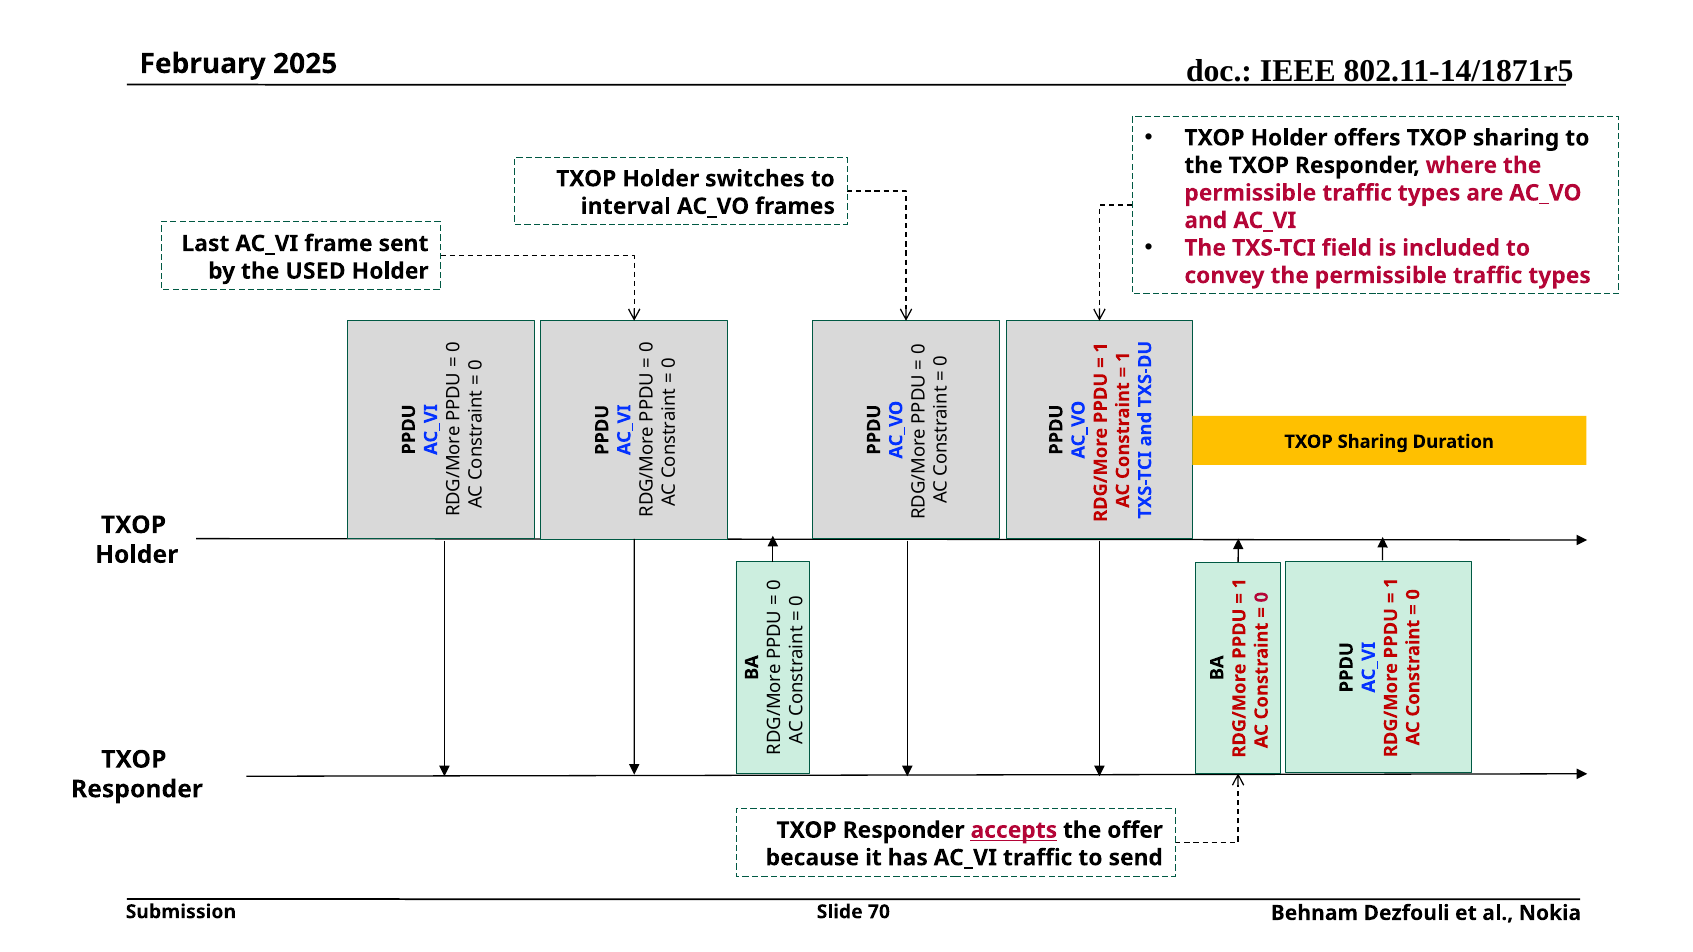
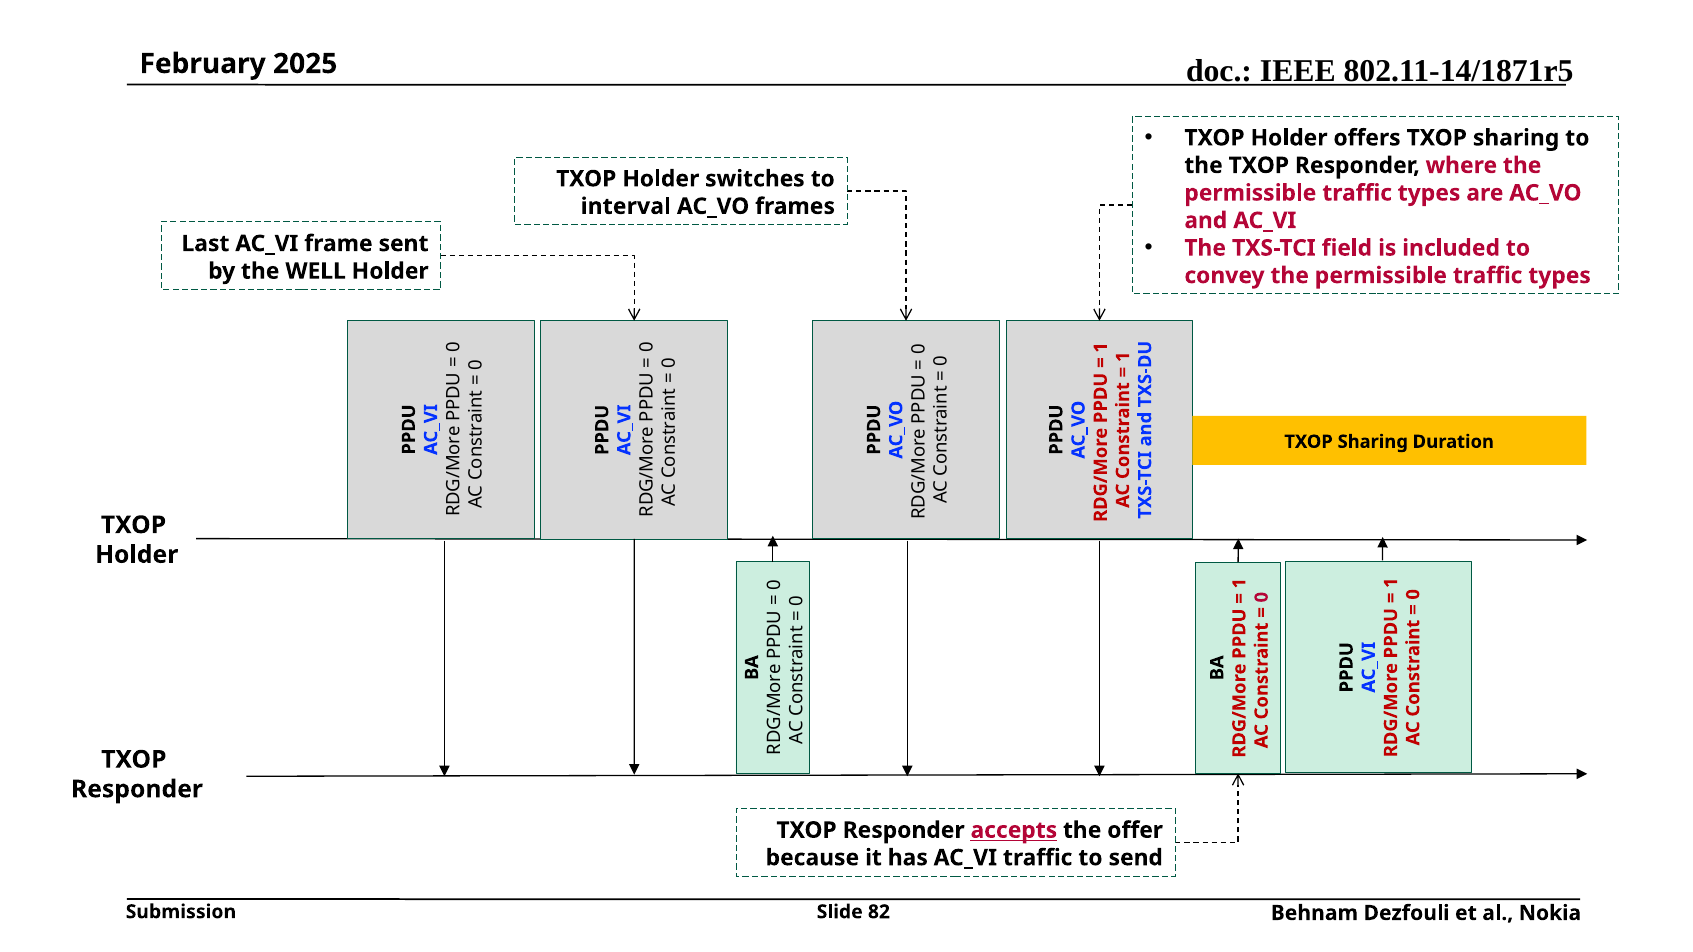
USED: USED -> WELL (316, 271)
70: 70 -> 82 (879, 912)
